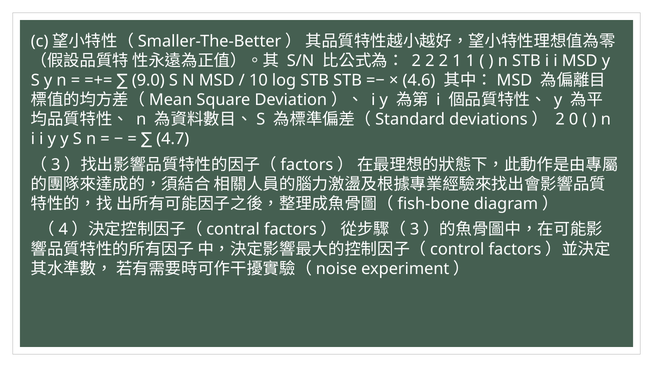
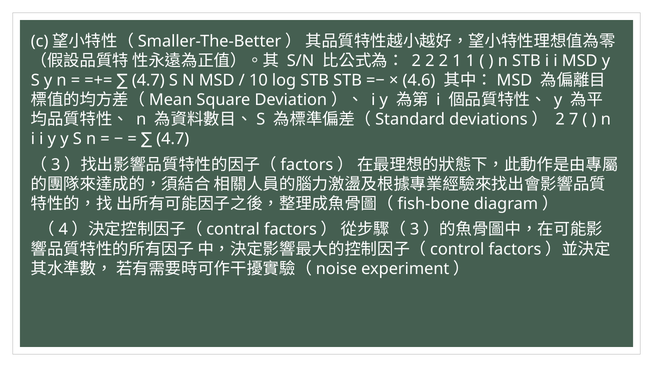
9.0: 9.0 -> 4.7 (148, 80)
0: 0 -> 7 (574, 120)
